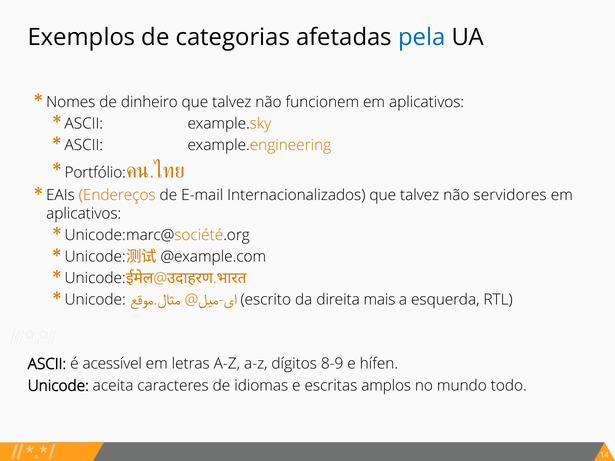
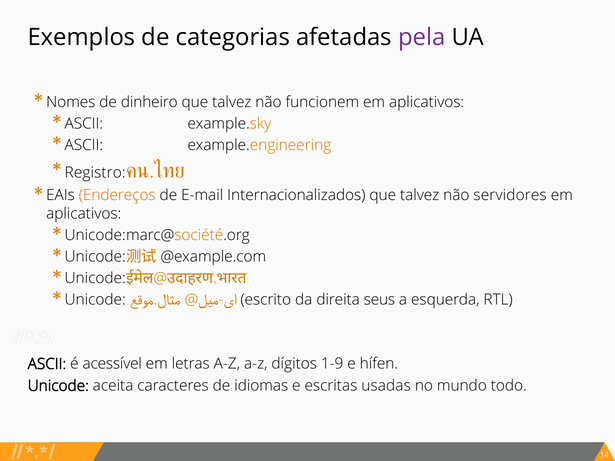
pela colour: blue -> purple (422, 38)
Portfólio: Portfólio -> Registro (95, 173)
mais: mais -> seus (379, 300)
8-9: 8-9 -> 1-9 (332, 364)
amplos: amplos -> usadas (386, 386)
